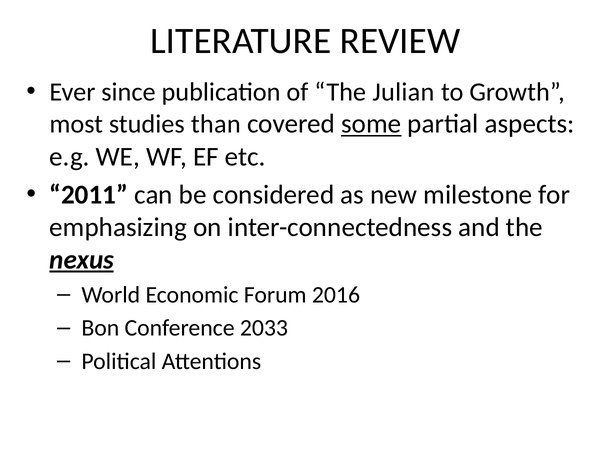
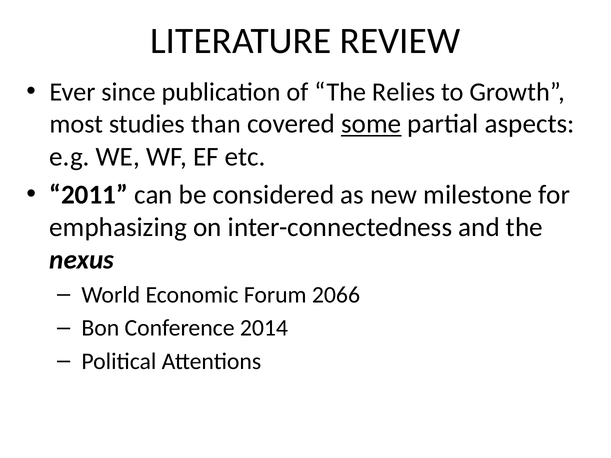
Julian: Julian -> Relies (404, 92)
nexus underline: present -> none (82, 260)
2016: 2016 -> 2066 (336, 295)
2033: 2033 -> 2014 (264, 328)
